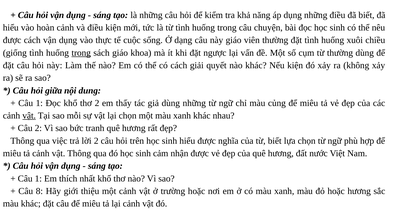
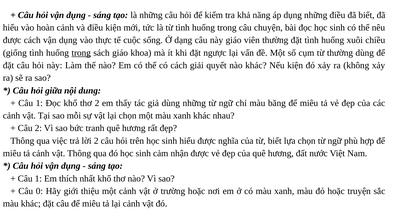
củng: củng -> băng (277, 103)
vật underline: present -> none (29, 116)
8: 8 -> 0 (39, 192)
hoặc hương: hương -> truyện (359, 192)
